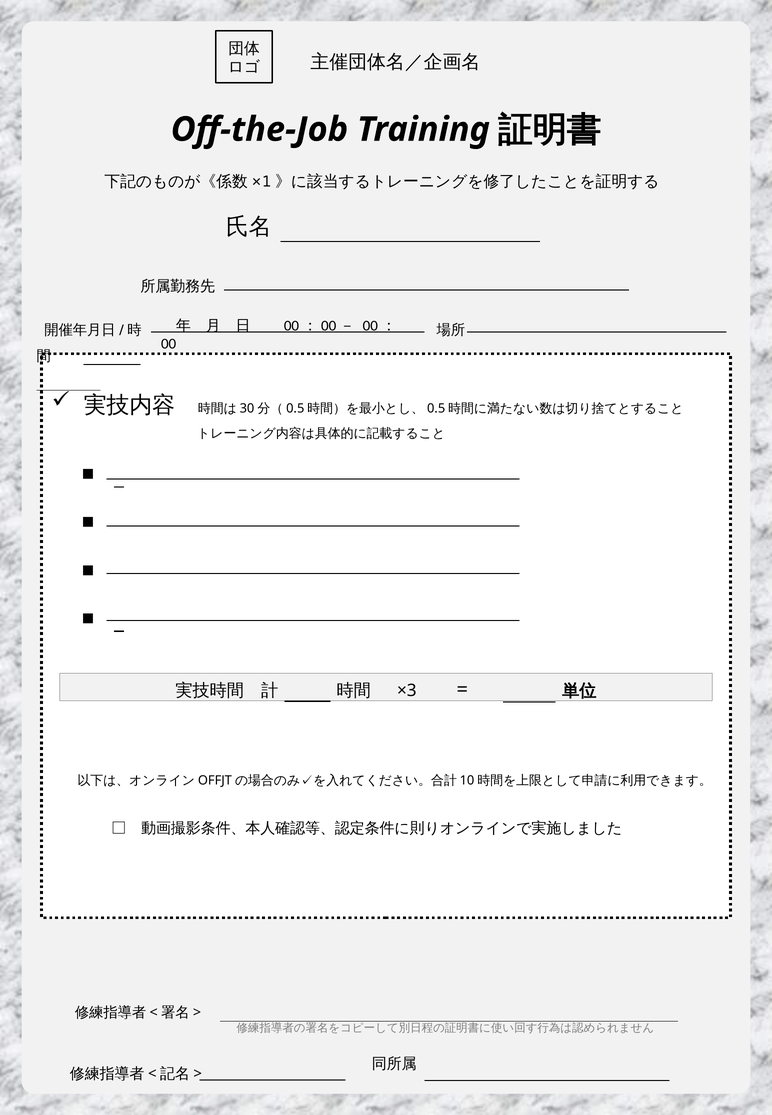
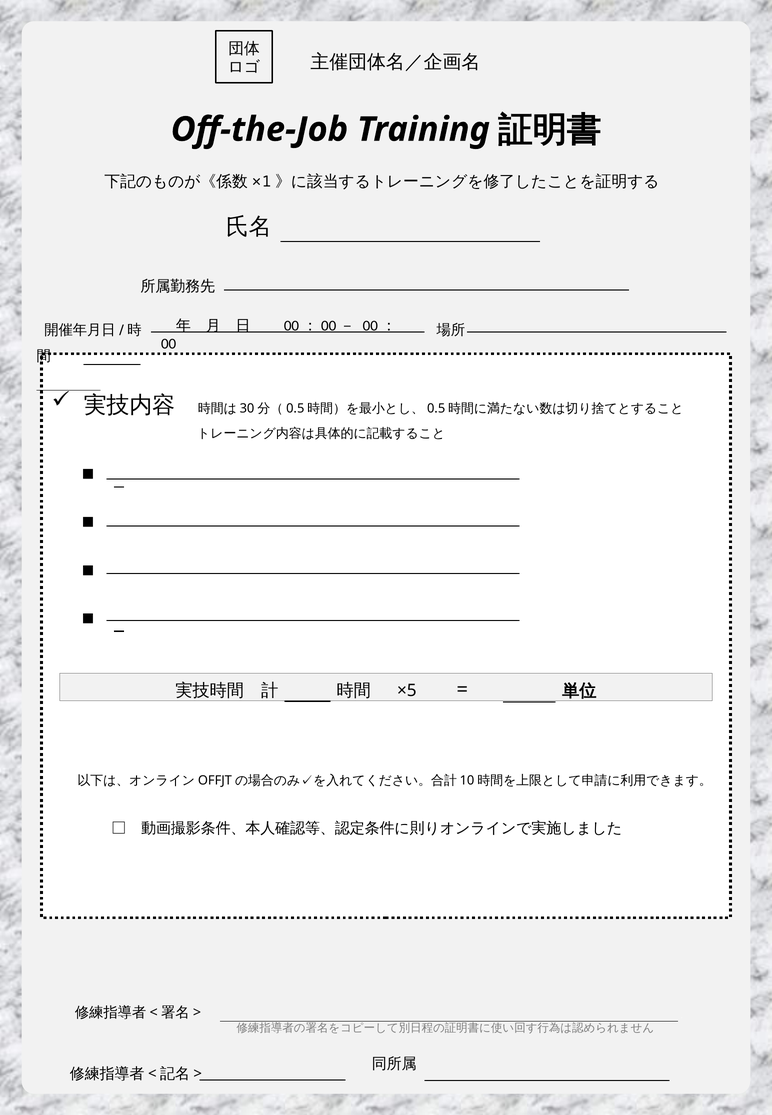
×3: ×3 -> ×5 (407, 691)
